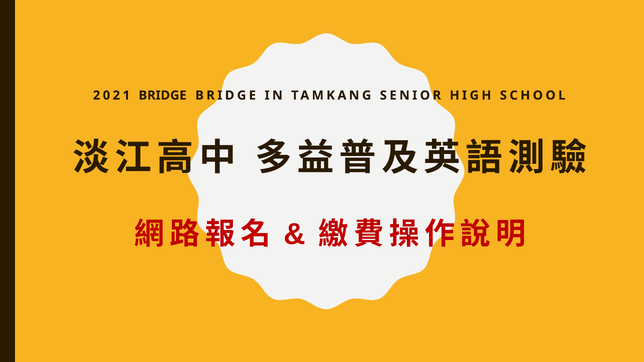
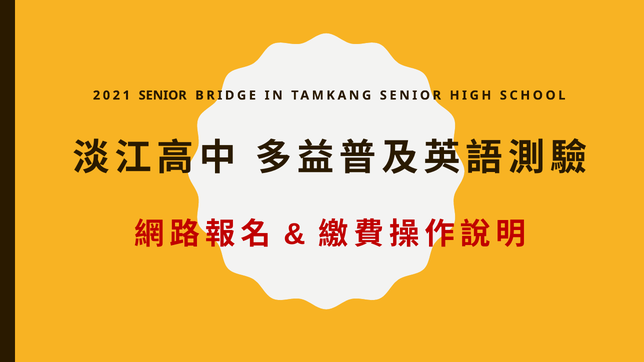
2021 BRIDGE: BRIDGE -> SENIOR (163, 95)
